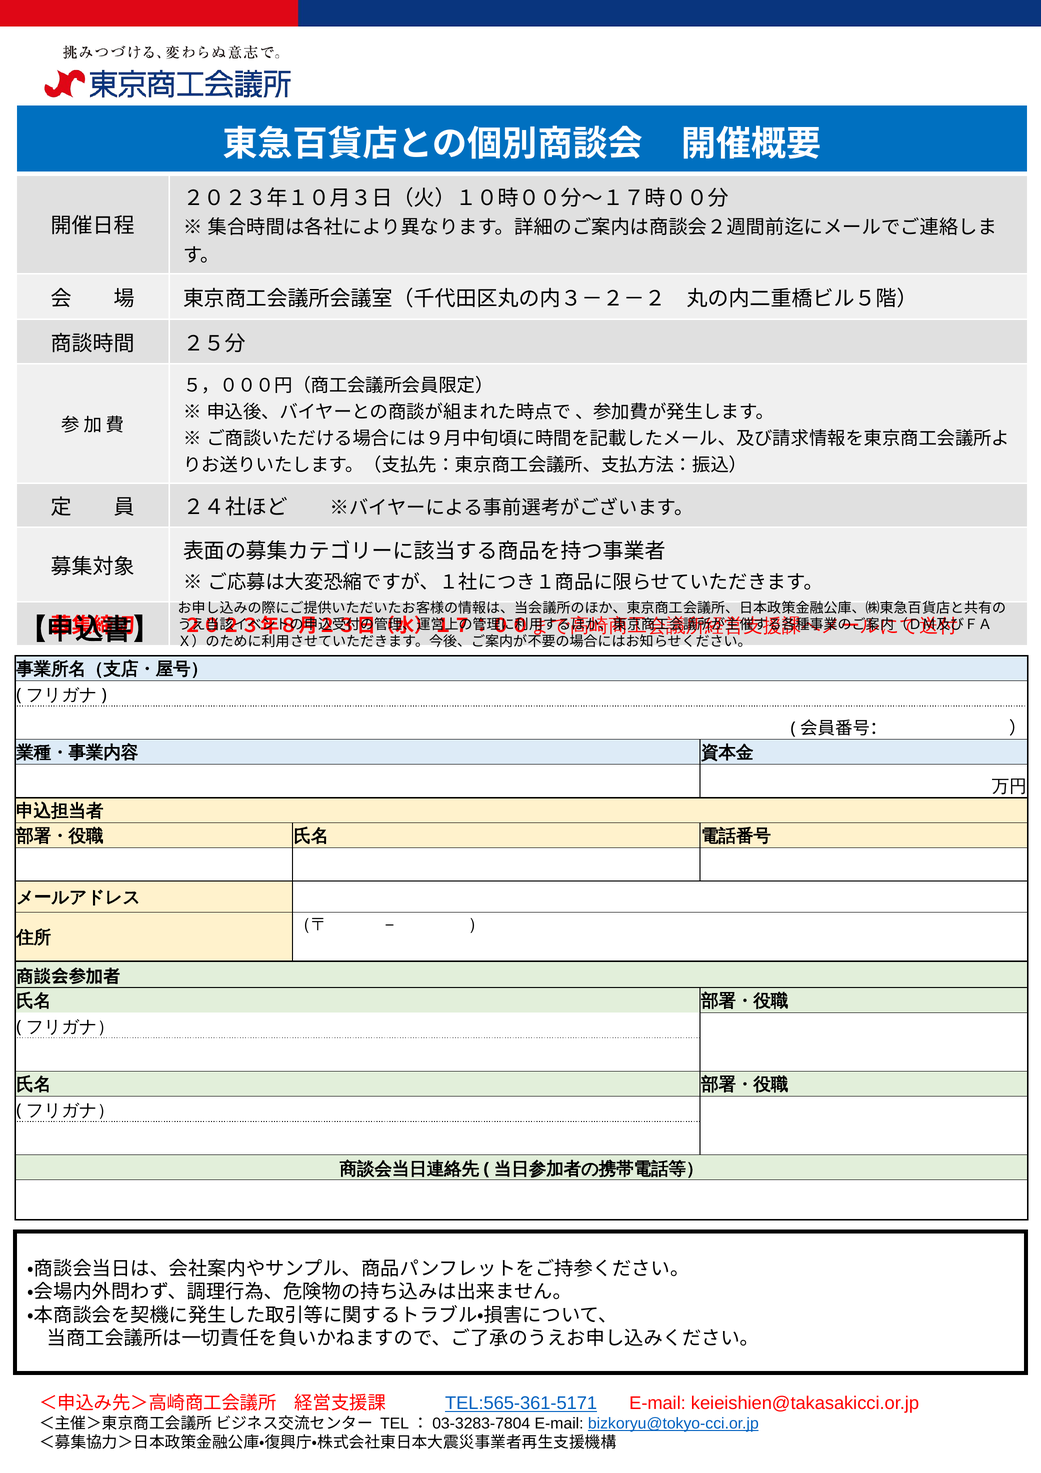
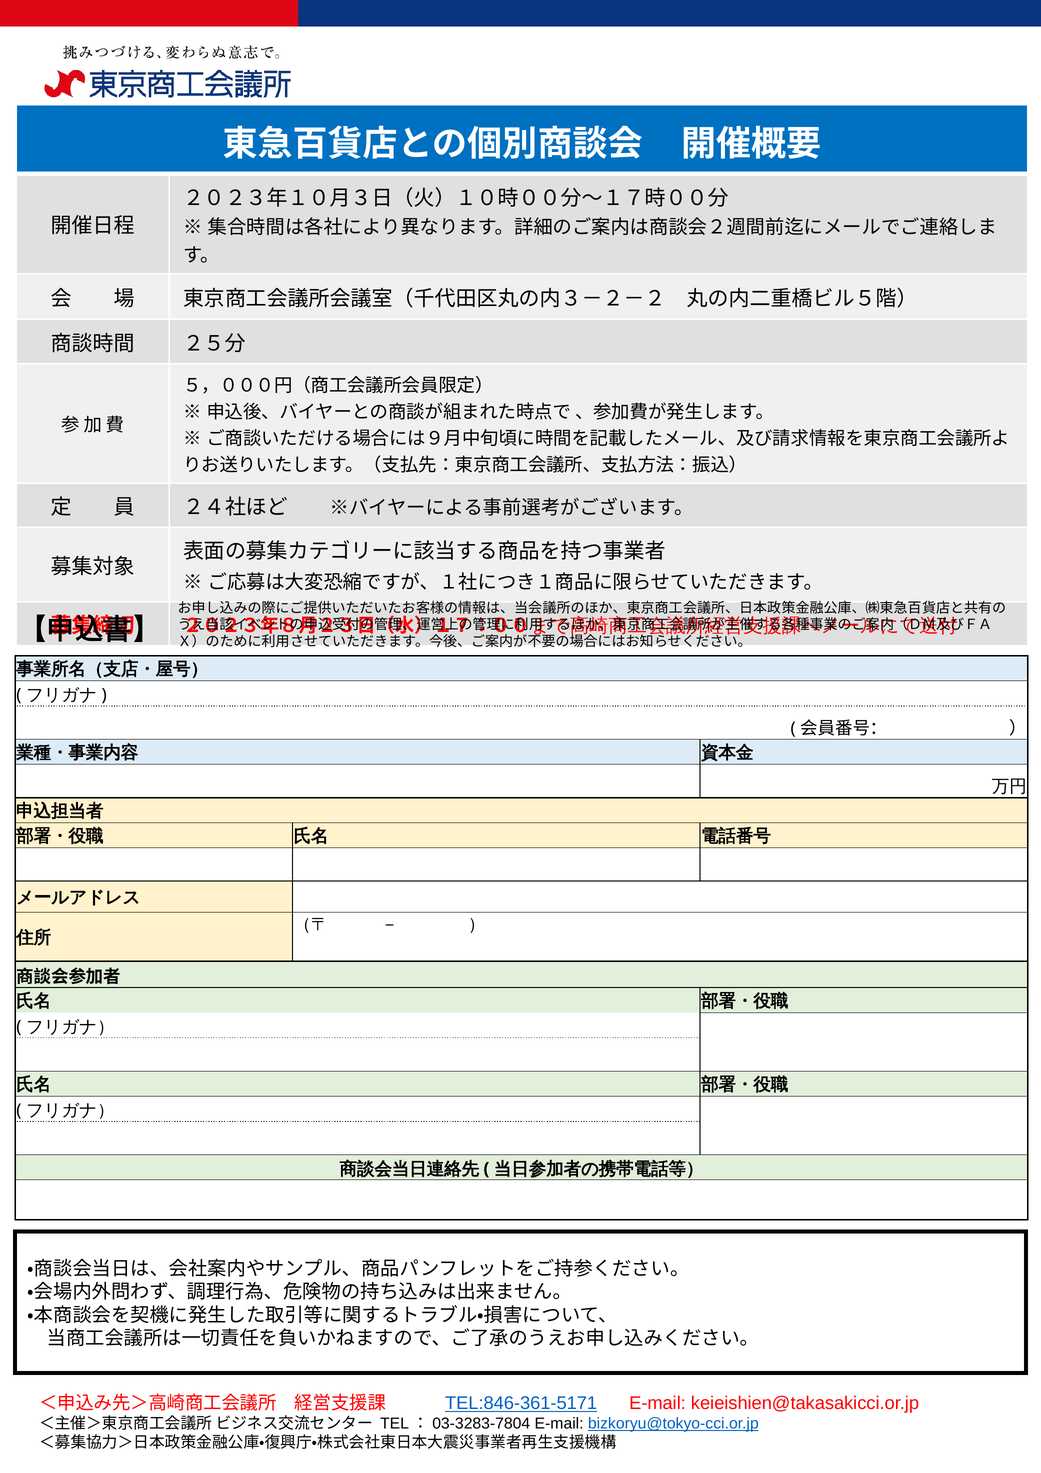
TEL:565-361-5171: TEL:565-361-5171 -> TEL:846-361-5171 (521, 1403)
